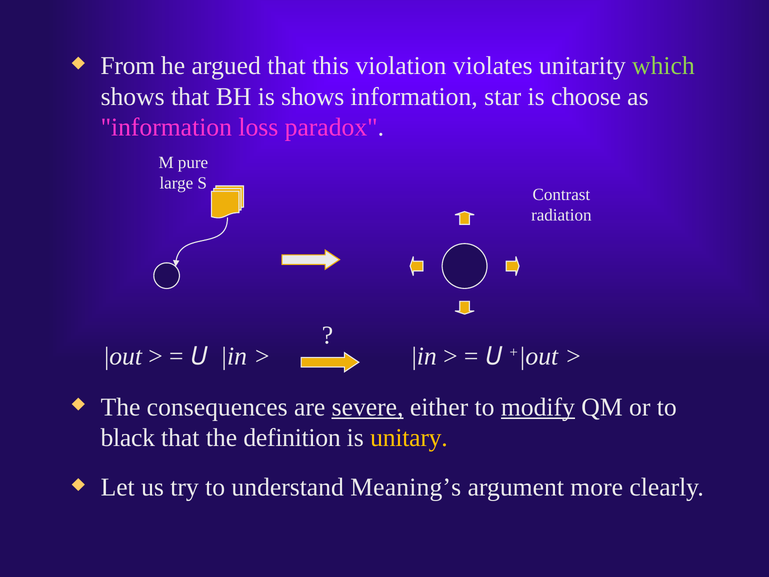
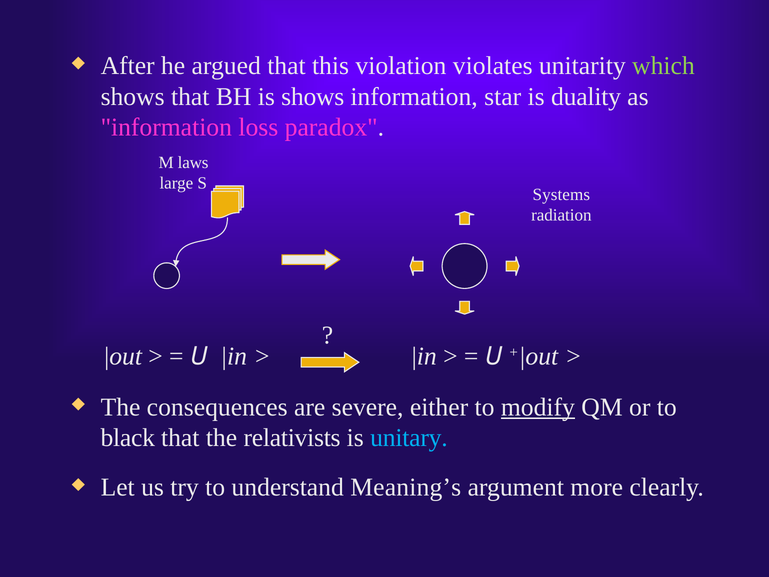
From: From -> After (128, 66)
choose: choose -> duality (586, 97)
pure: pure -> laws (193, 163)
Contrast: Contrast -> Systems (561, 195)
severe underline: present -> none (368, 407)
definition: definition -> relativists (292, 438)
unitary colour: yellow -> light blue (409, 438)
